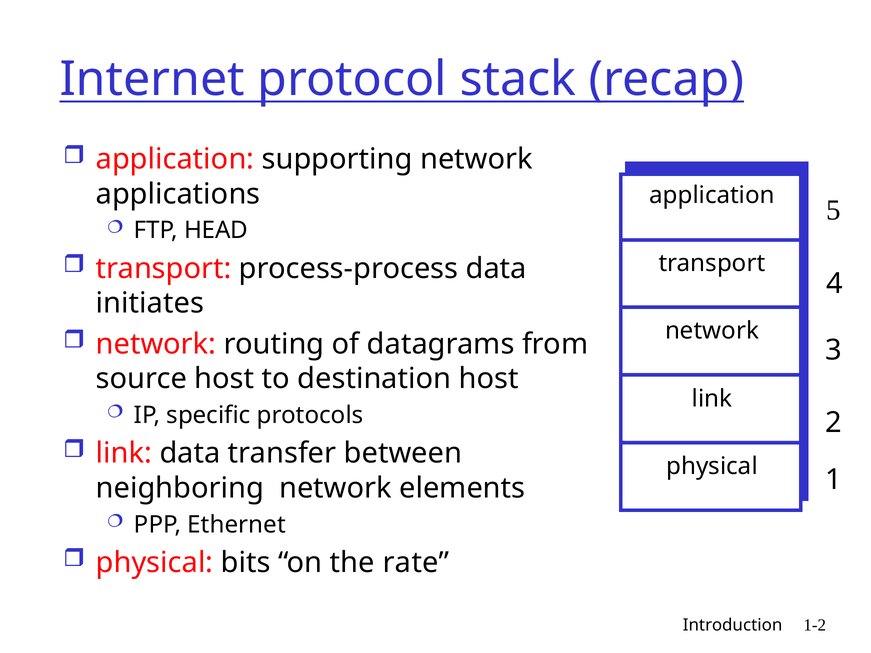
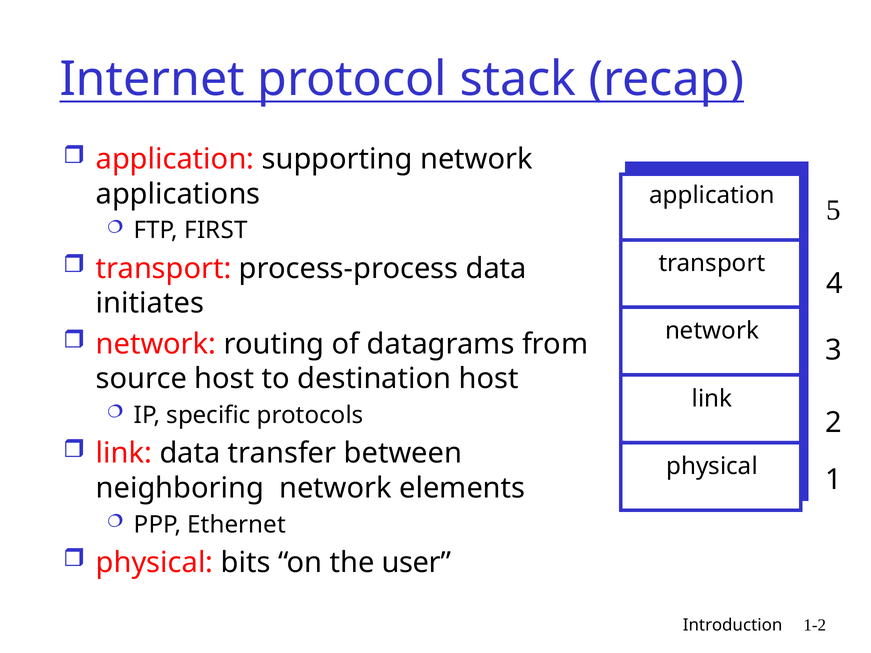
HEAD: HEAD -> FIRST (216, 231)
rate: rate -> user (416, 563)
